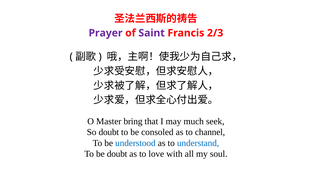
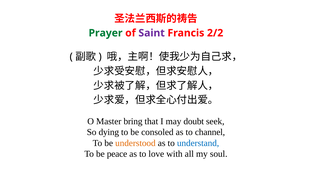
Prayer colour: purple -> green (106, 33)
2/3: 2/3 -> 2/2 (215, 33)
much: much -> doubt (194, 122)
So doubt: doubt -> dying (109, 133)
understood colour: blue -> orange (135, 143)
be doubt: doubt -> peace (117, 154)
